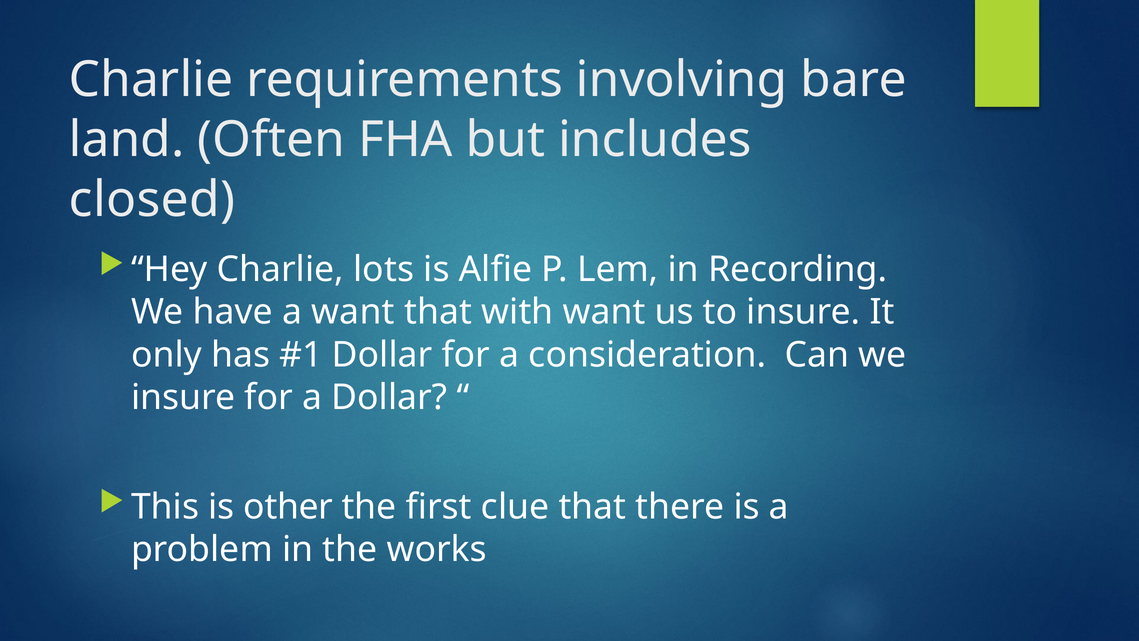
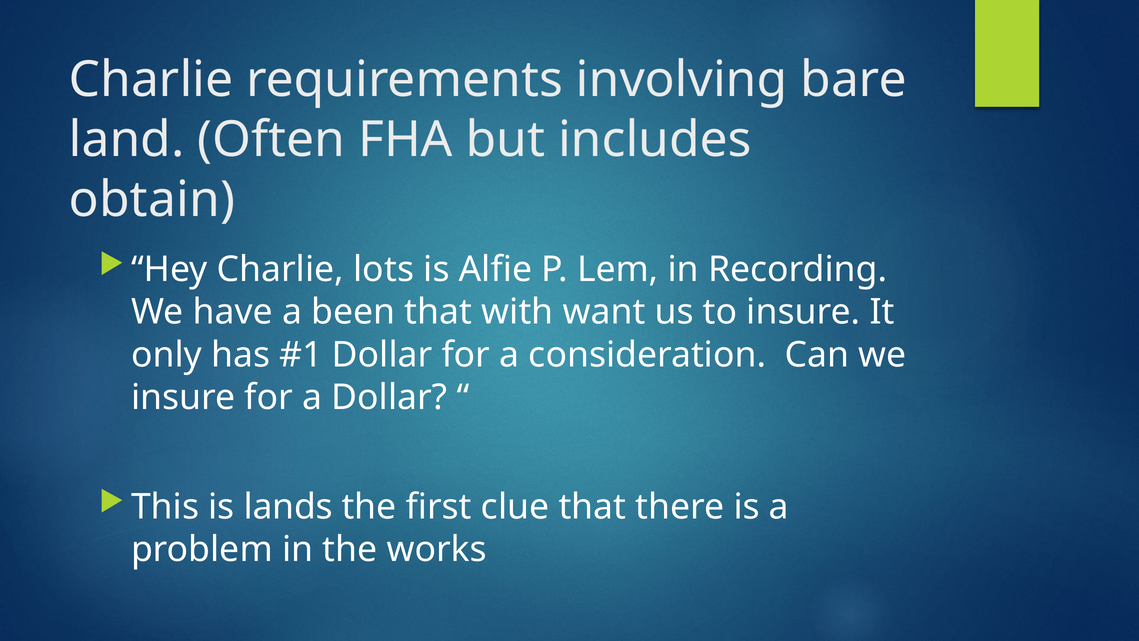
closed: closed -> obtain (152, 200)
a want: want -> been (353, 312)
other: other -> lands (288, 507)
